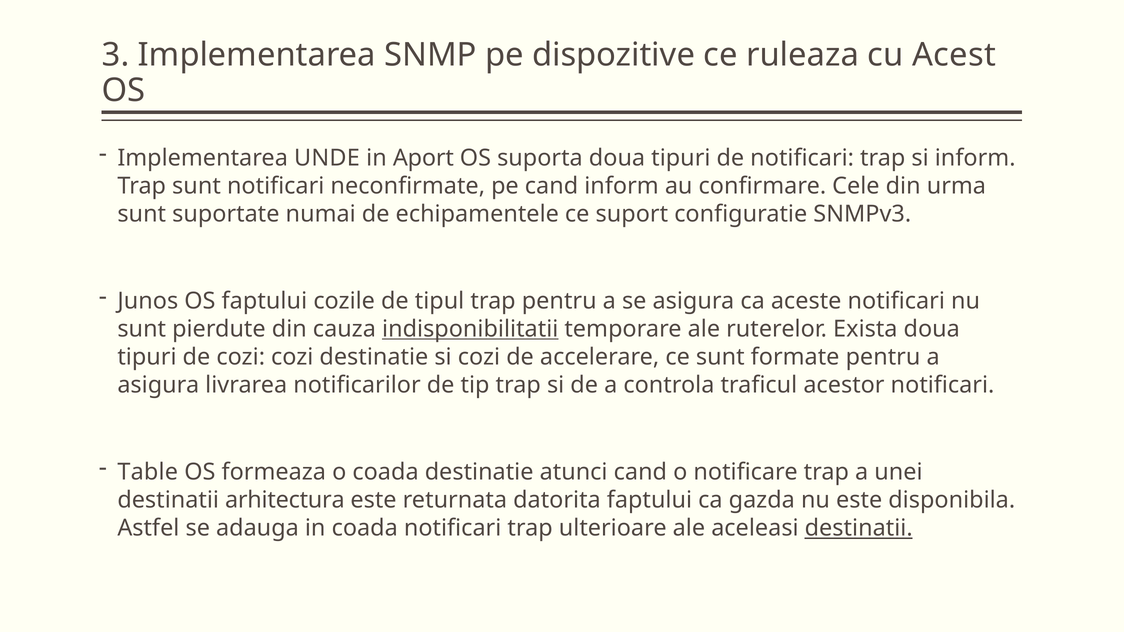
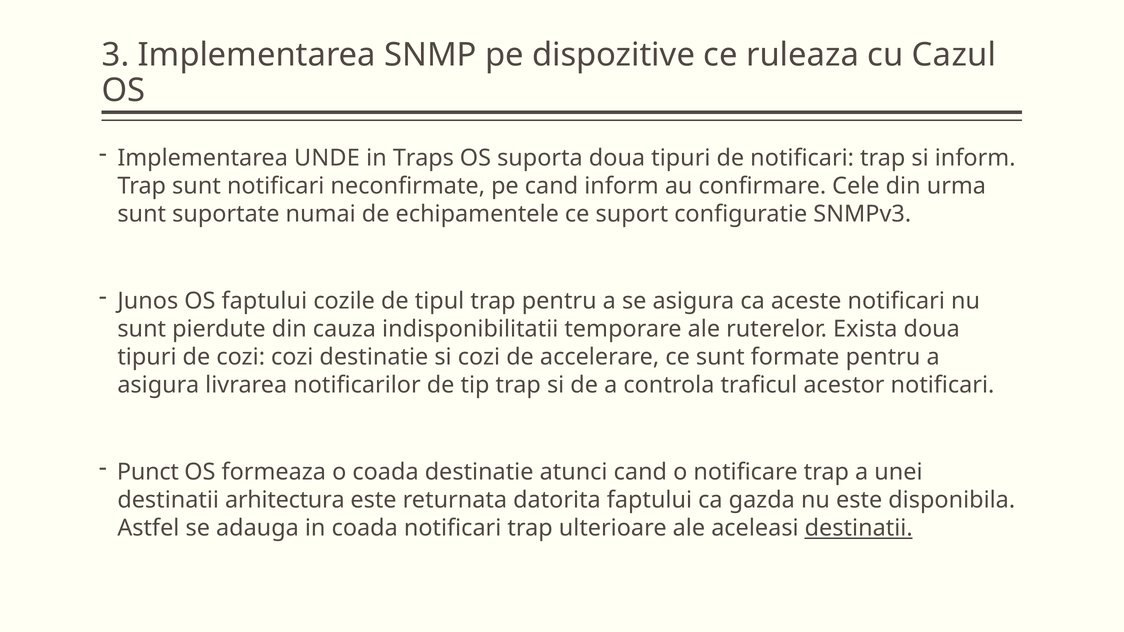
Acest: Acest -> Cazul (954, 55)
Aport: Aport -> Traps (423, 158)
indisponibilitatii underline: present -> none (470, 329)
Table: Table -> Punct (148, 472)
